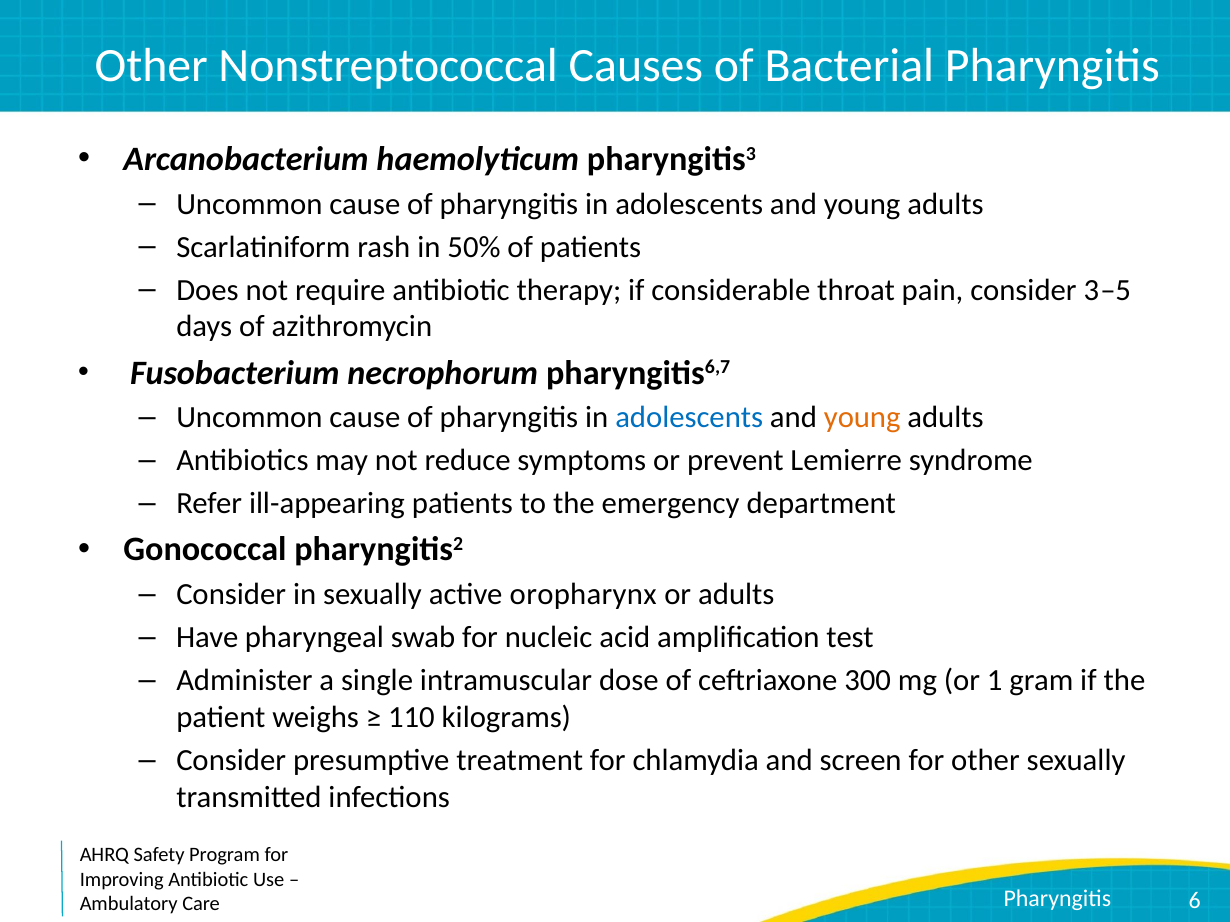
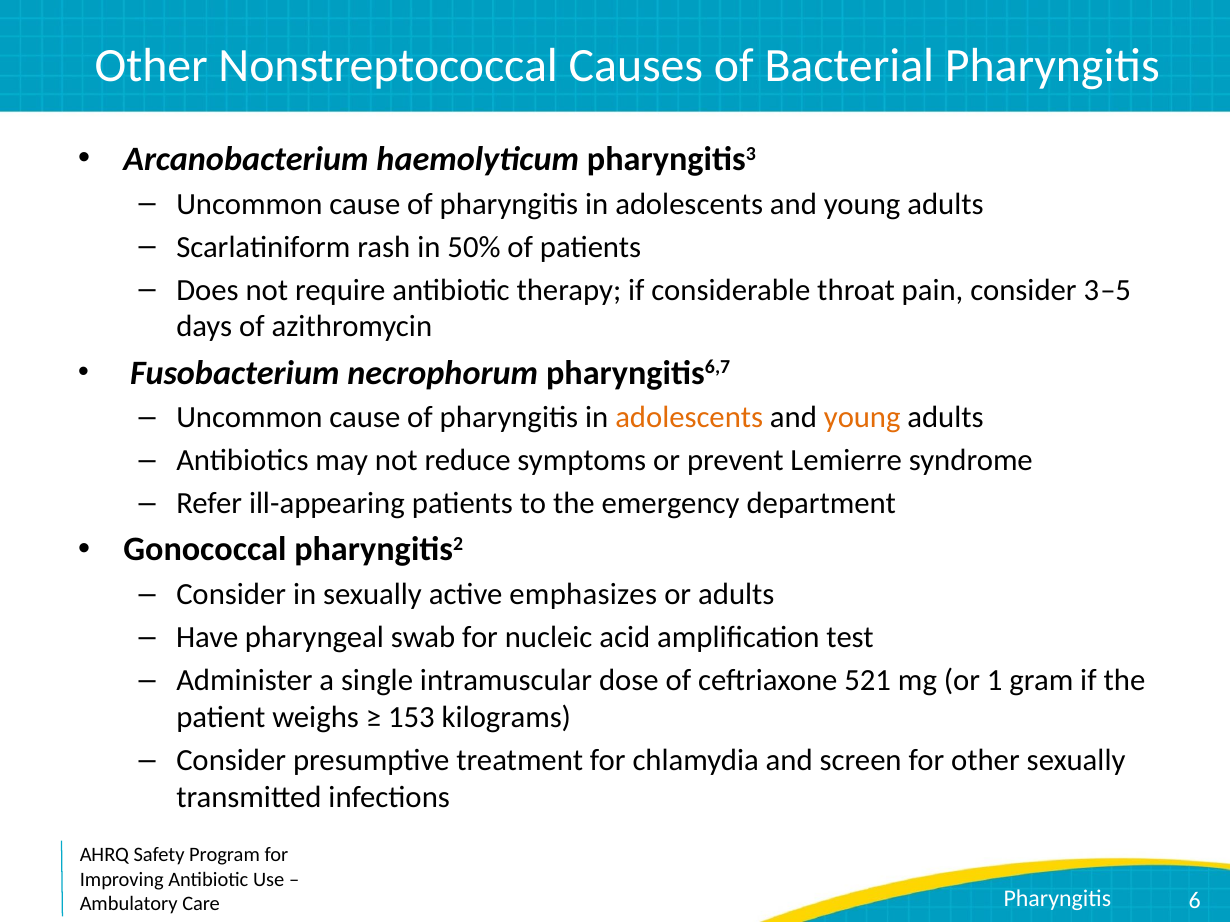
adolescents colour: blue -> orange (689, 418)
oropharynx: oropharynx -> emphasizes (583, 595)
300: 300 -> 521 (868, 681)
110: 110 -> 153 (411, 718)
